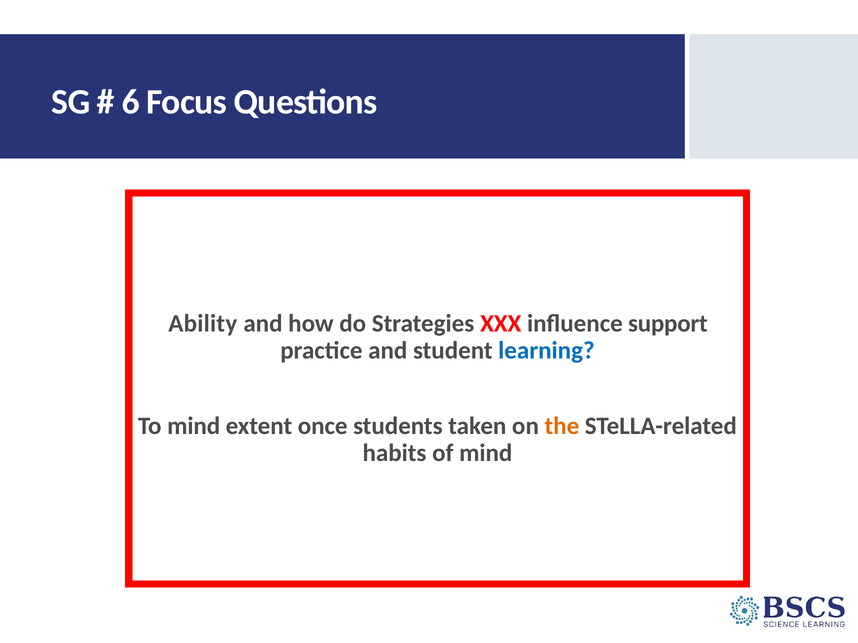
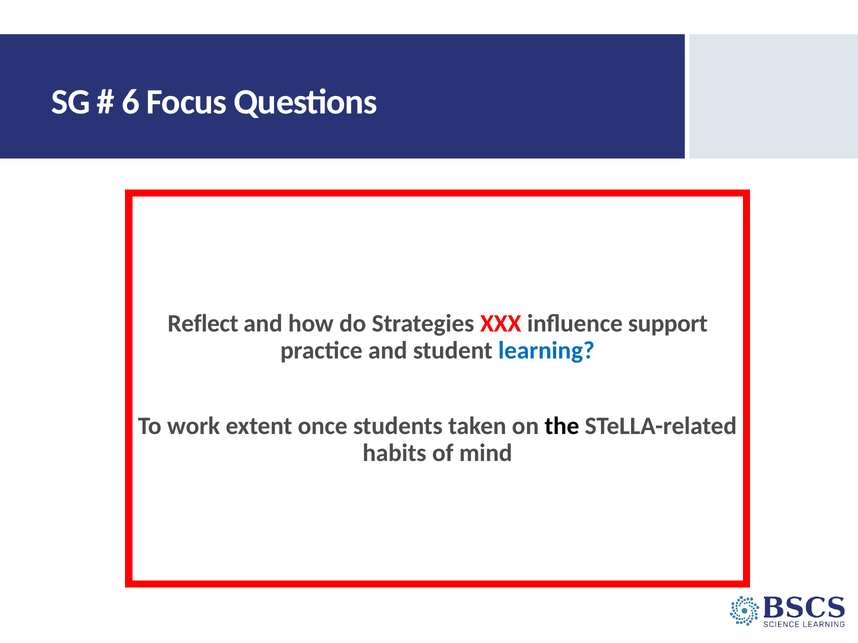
Ability: Ability -> Reflect (203, 324)
To mind: mind -> work (194, 426)
the colour: orange -> black (562, 426)
